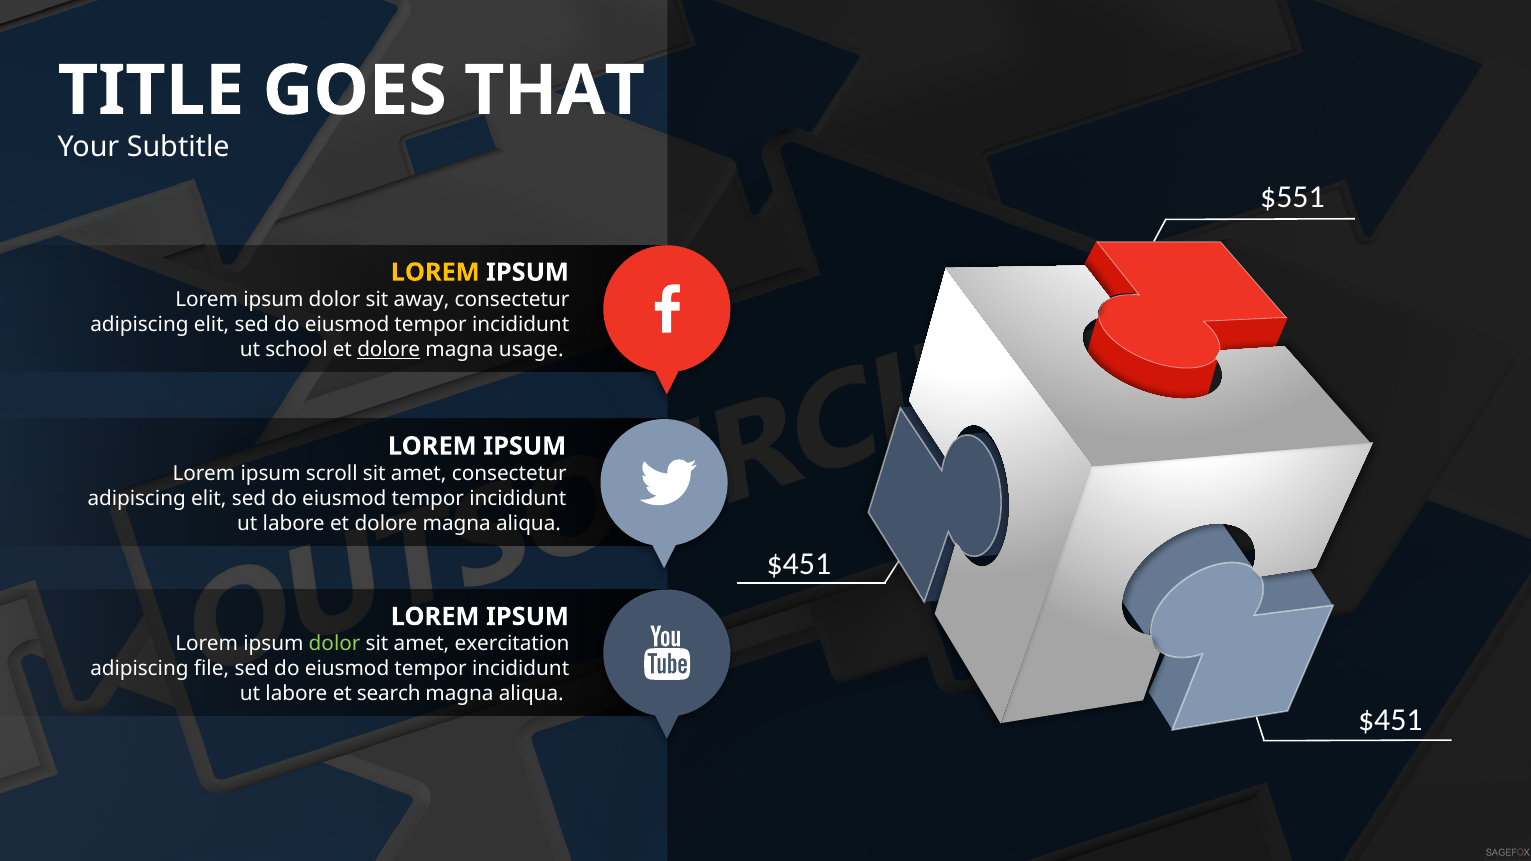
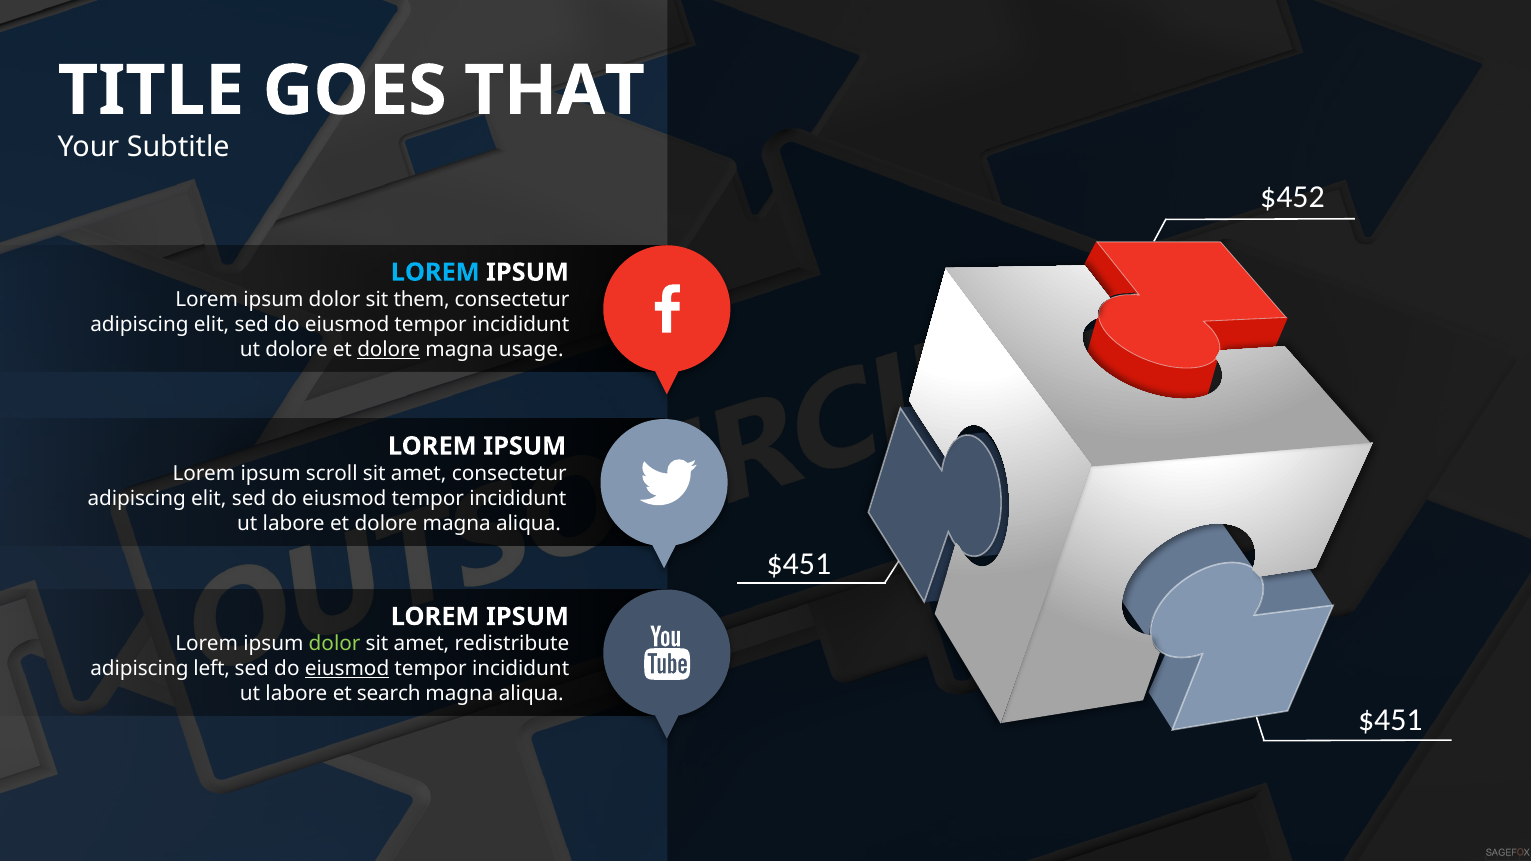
$551: $551 -> $452 (1292, 197)
LOREM colour: yellow -> light blue (435, 272)
away: away -> them (422, 300)
ut school: school -> dolore (297, 350)
exercitation: exercitation -> redistribute (512, 644)
file: file -> left (212, 669)
eiusmod underline: none -> present (347, 669)
